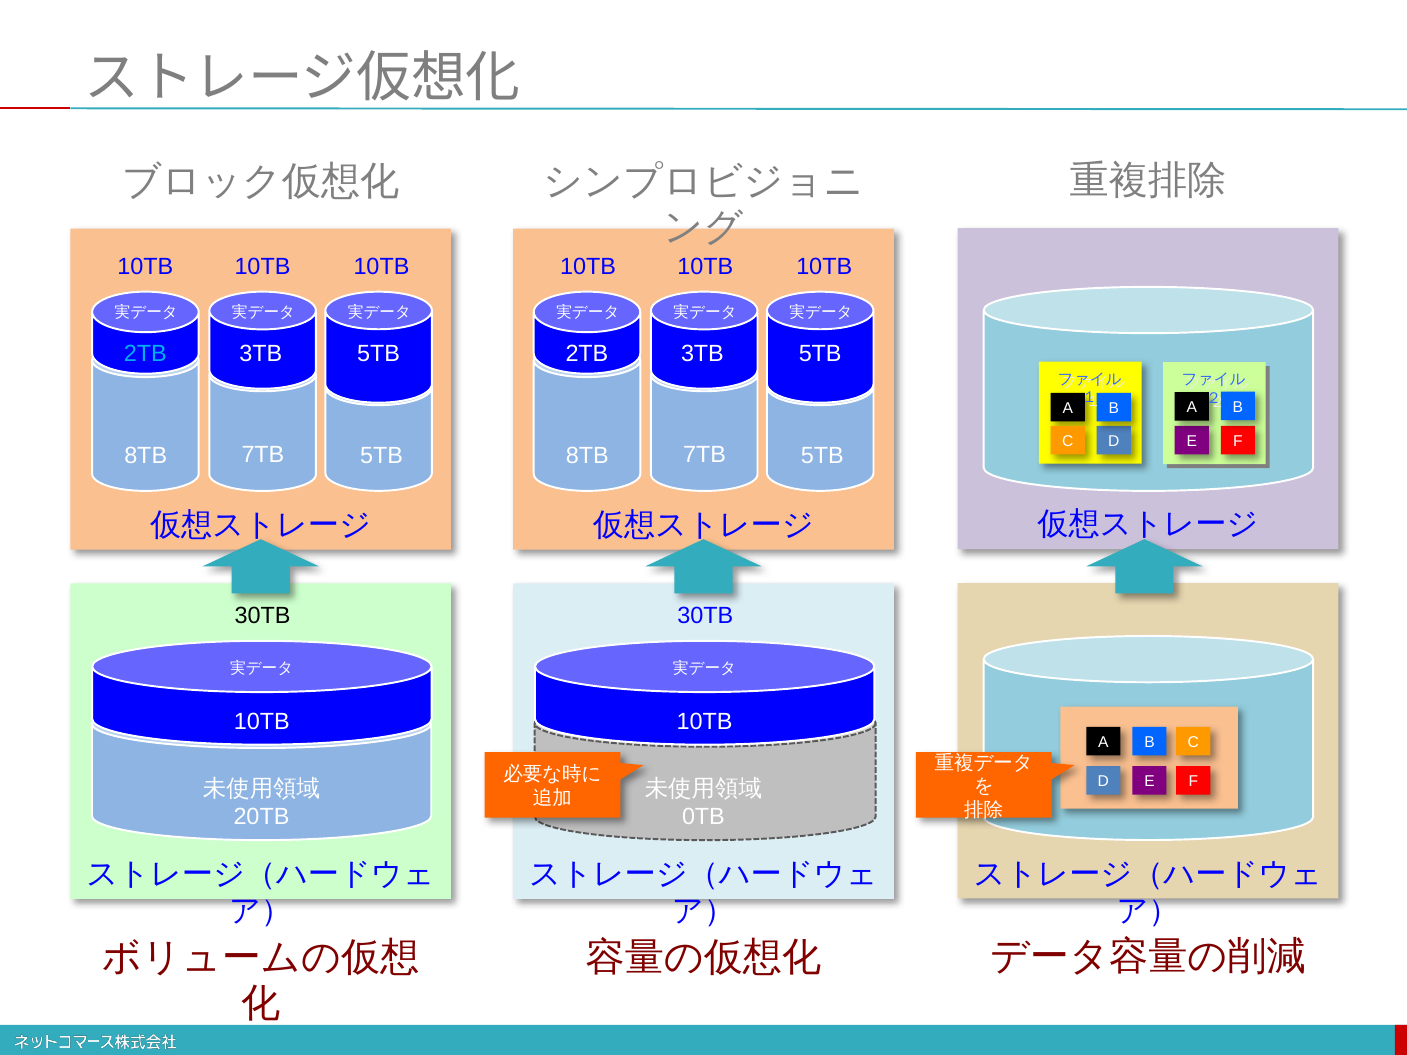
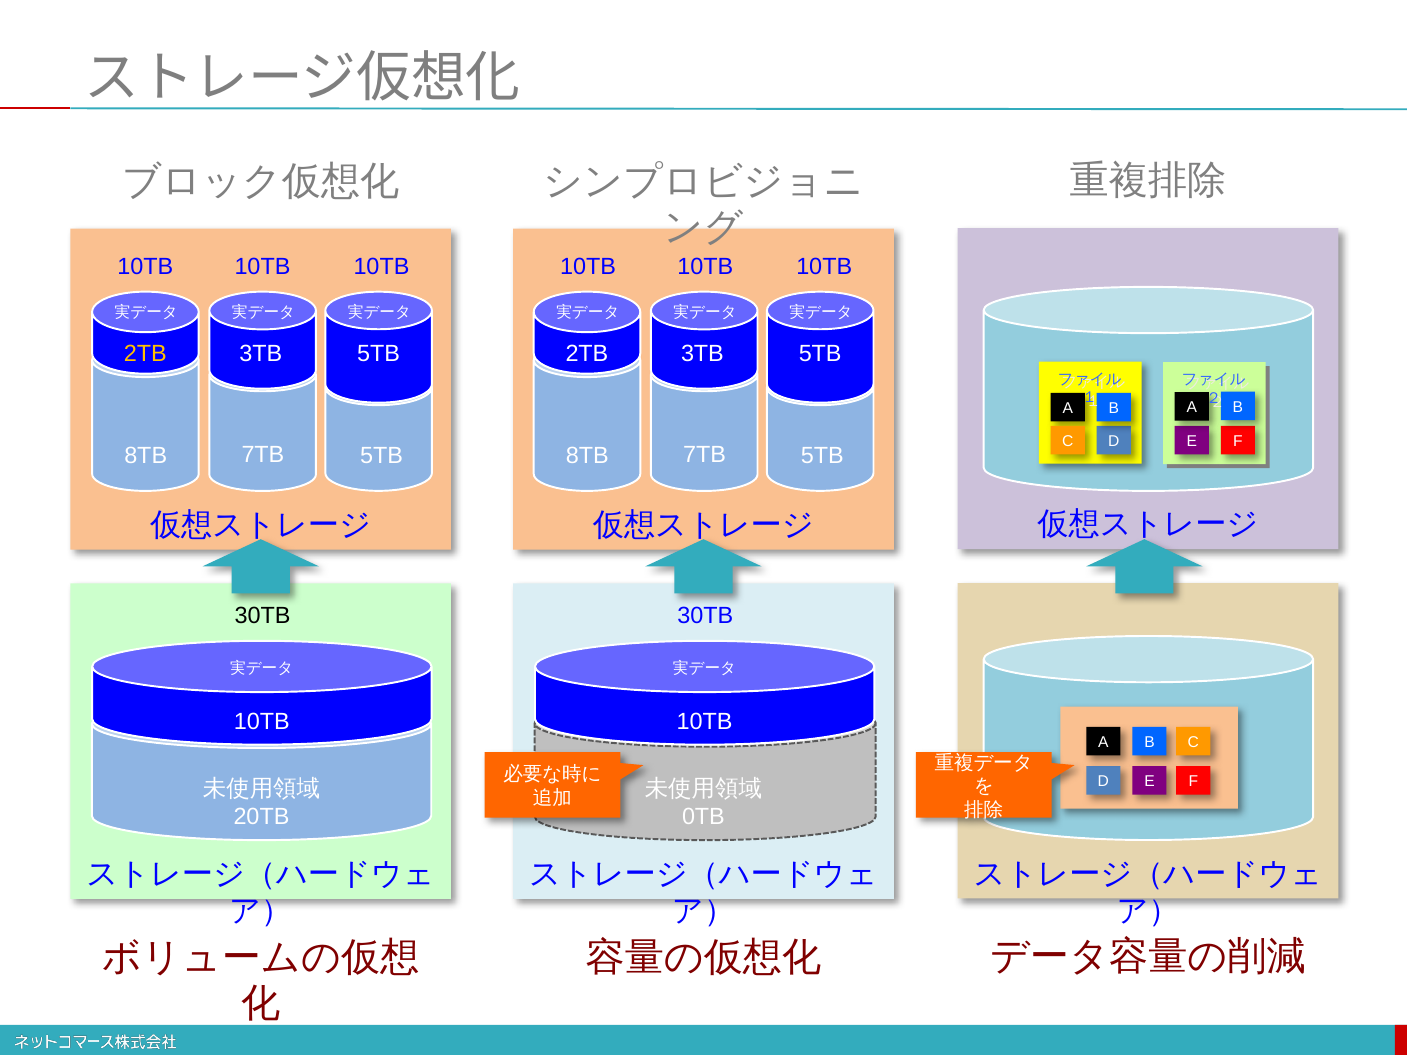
2TB colour: light blue -> yellow (145, 354)
